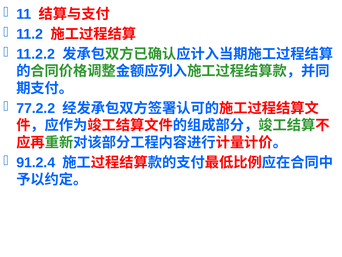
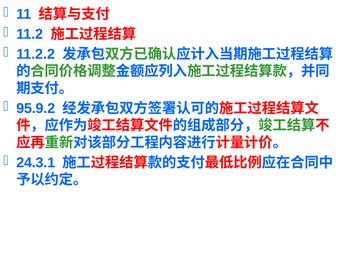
77.2.2: 77.2.2 -> 95.9.2 (36, 108)
91.2.4: 91.2.4 -> 24.3.1 (36, 162)
